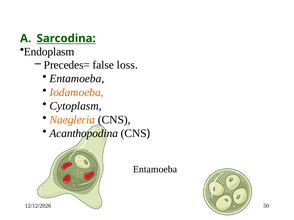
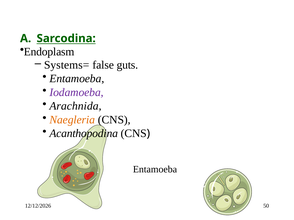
Precedes=: Precedes= -> Systems= (67, 65)
loss: loss -> guts (127, 65)
Iodamoeba colour: orange -> purple (77, 93)
Cytoplasm: Cytoplasm -> Arachnida (76, 106)
